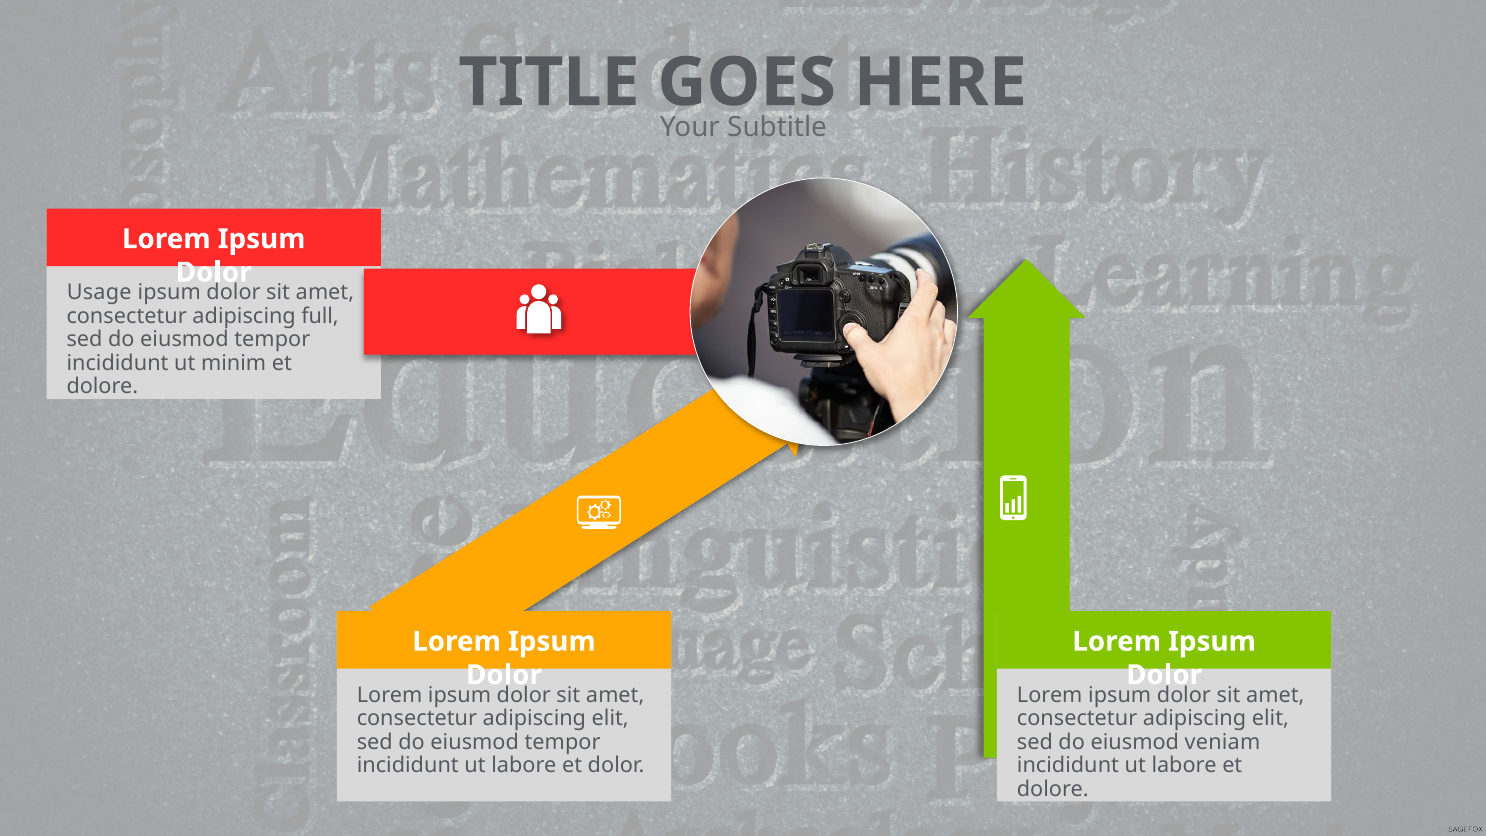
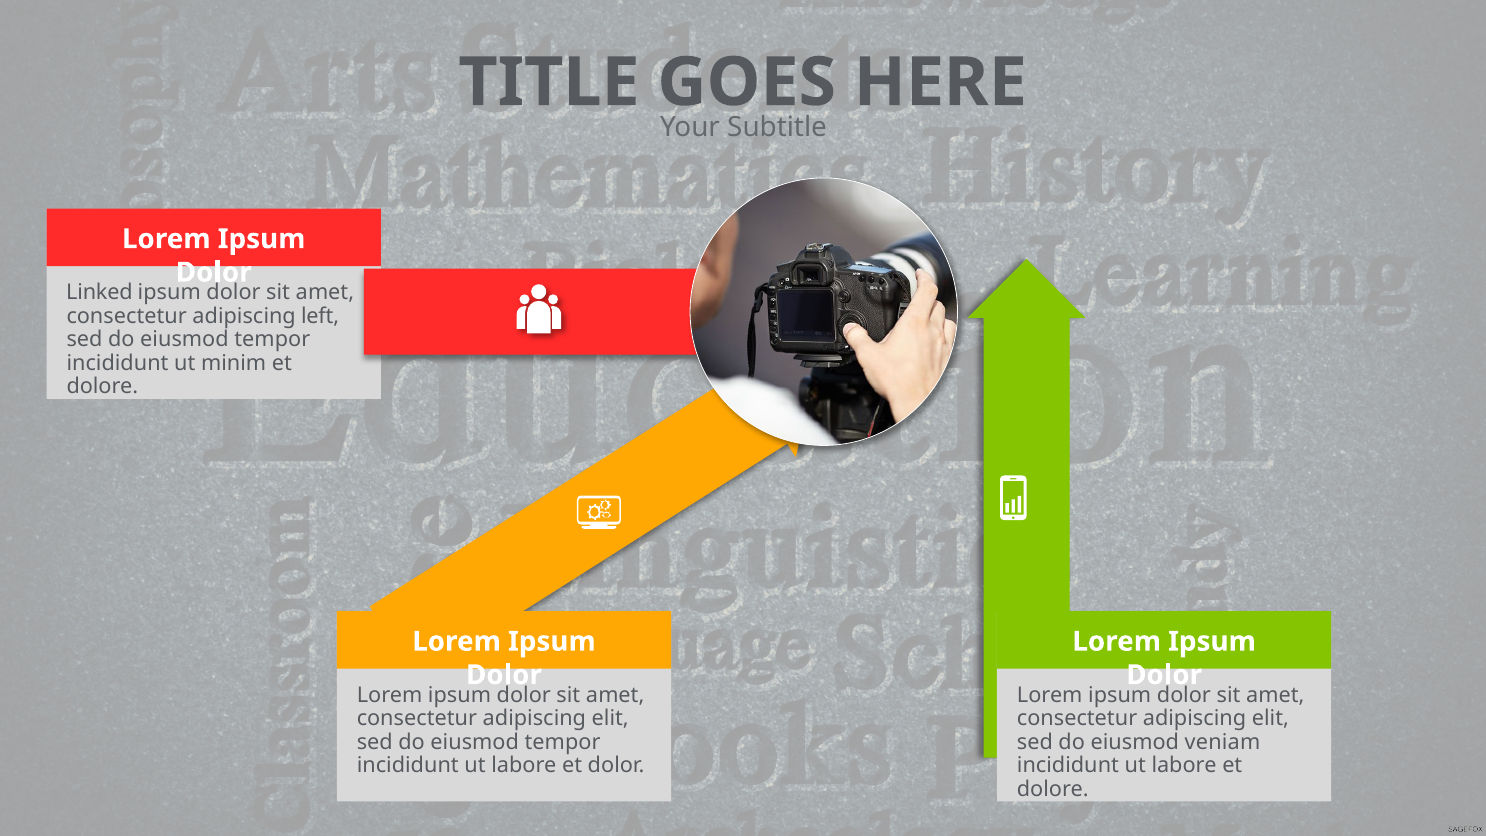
Usage: Usage -> Linked (99, 293)
full: full -> left (320, 316)
